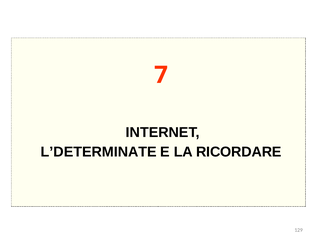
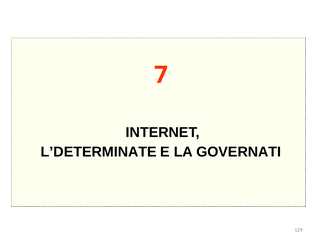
RICORDARE: RICORDARE -> GOVERNATI (239, 152)
